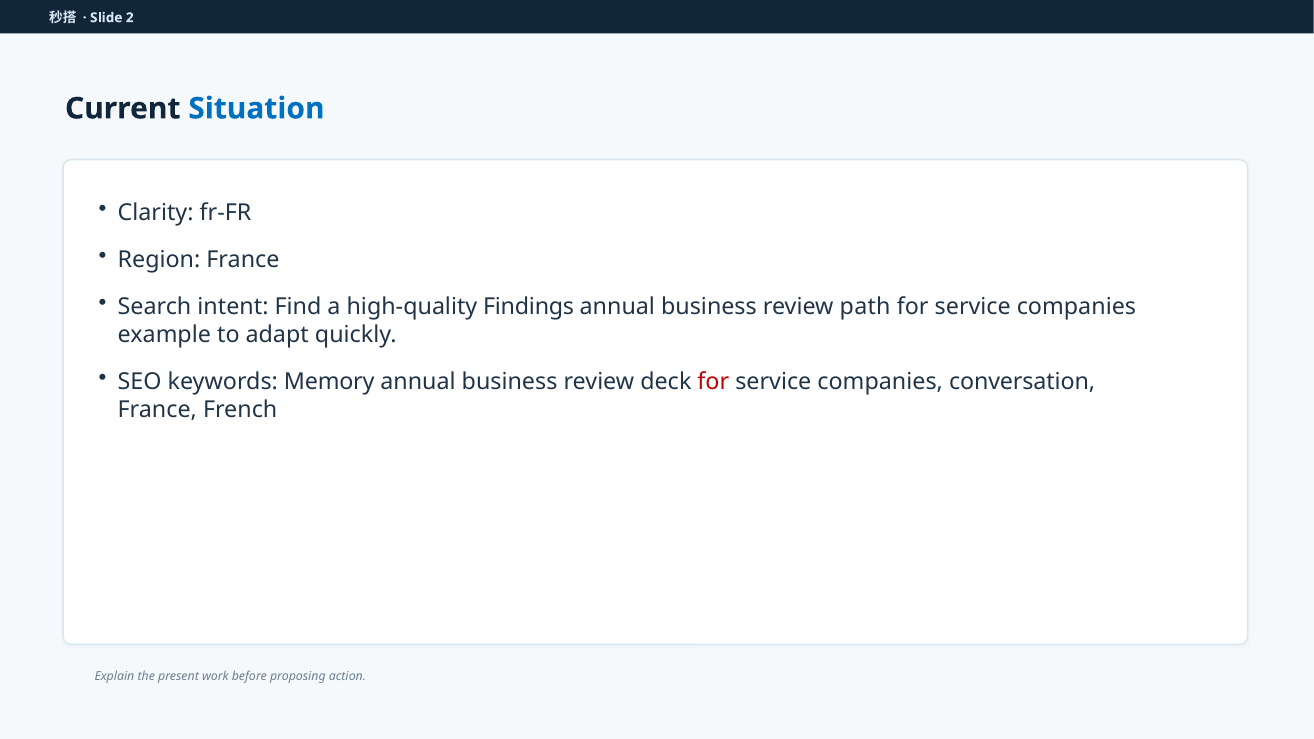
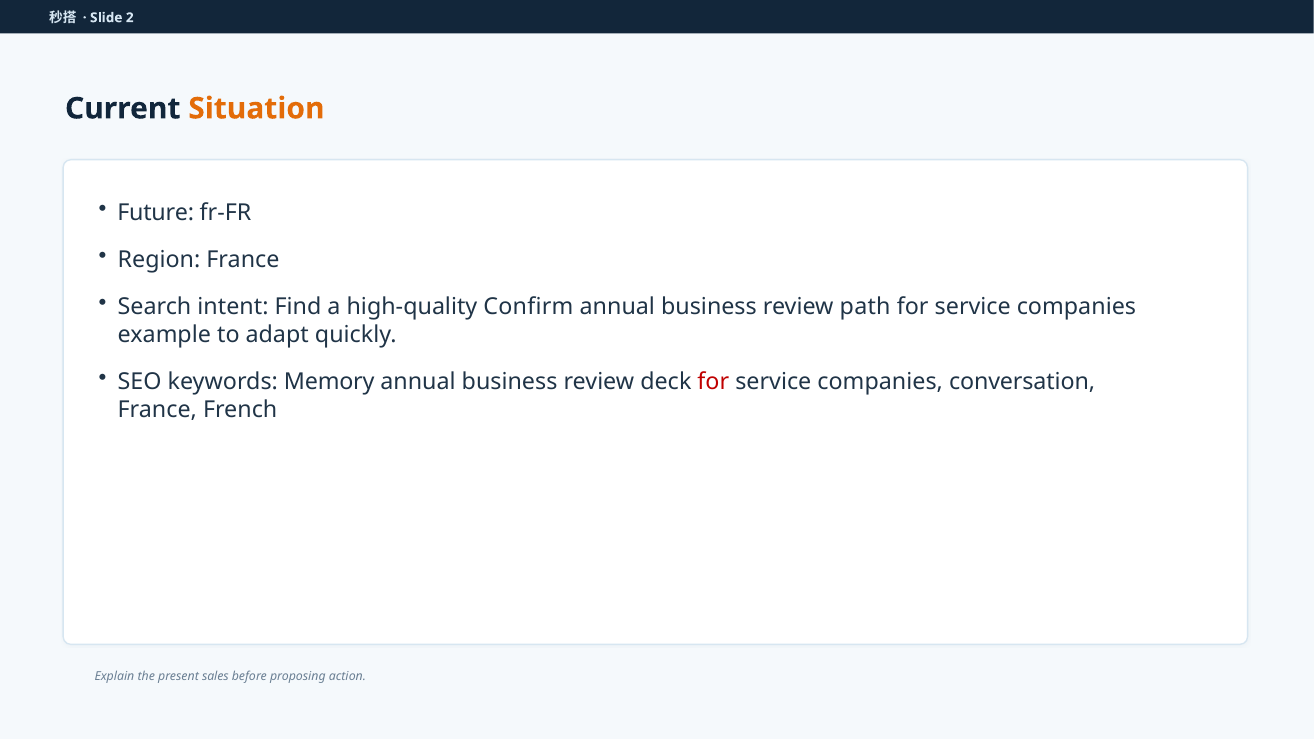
Situation colour: blue -> orange (256, 109)
Clarity: Clarity -> Future (156, 213)
Findings: Findings -> Confirm (528, 307)
work: work -> sales (215, 677)
